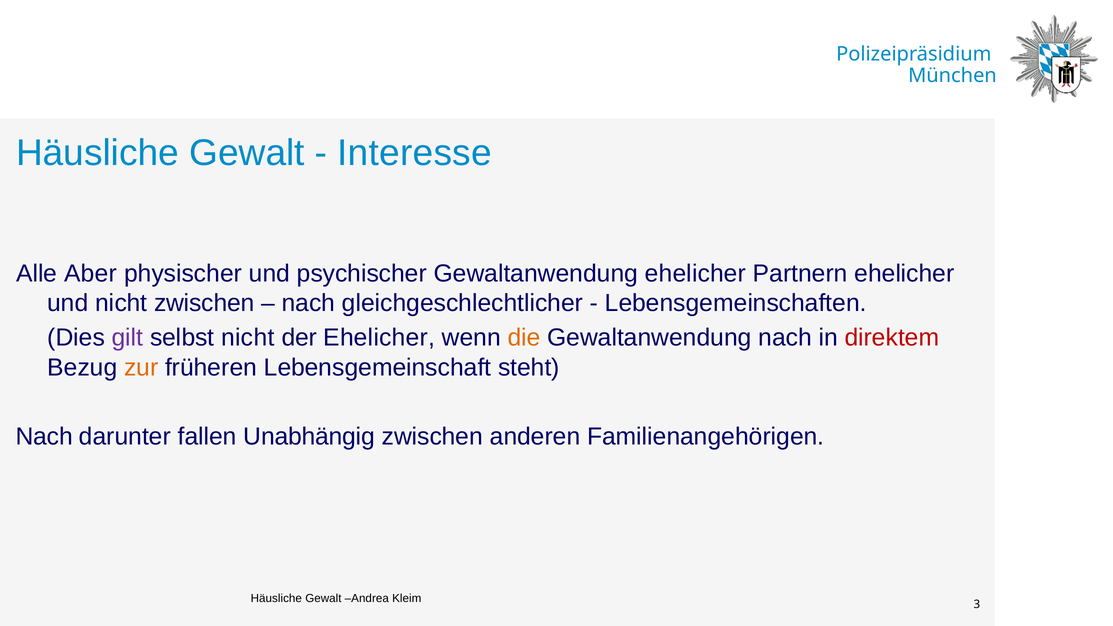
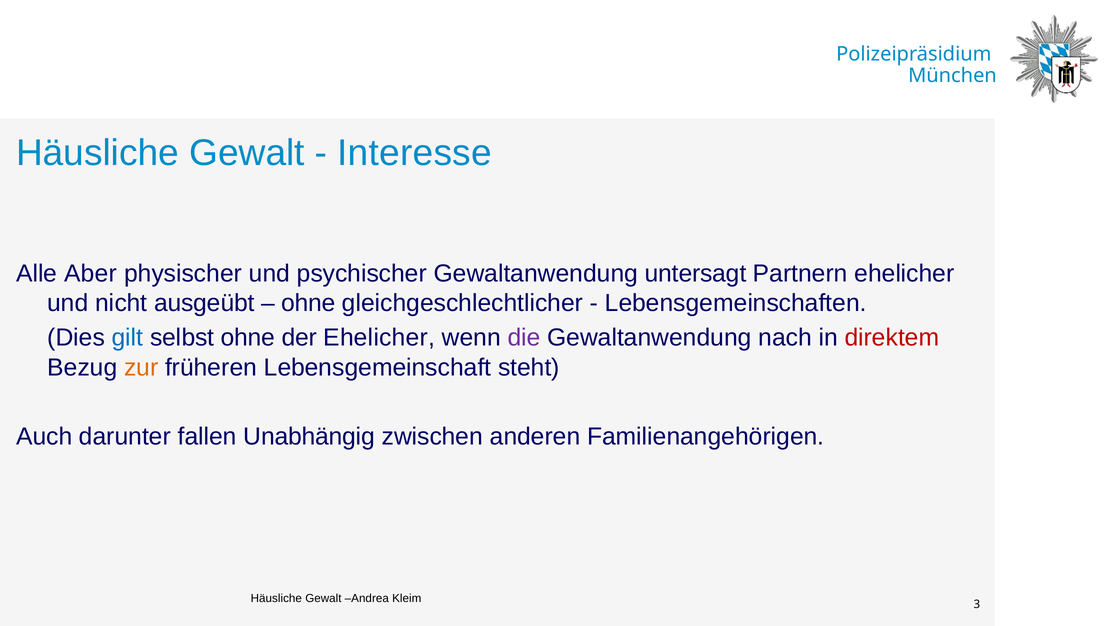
Gewaltanwendung ehelicher: ehelicher -> untersagt (696, 274)
nicht zwischen: zwischen -> ausgeübt (204, 303)
nach: nach -> ohne (308, 303)
gilt colour: purple -> blue (127, 338)
selbst nicht: nicht -> ohne (248, 338)
die colour: orange -> purple (524, 338)
Nach: Nach -> Auch (44, 437)
